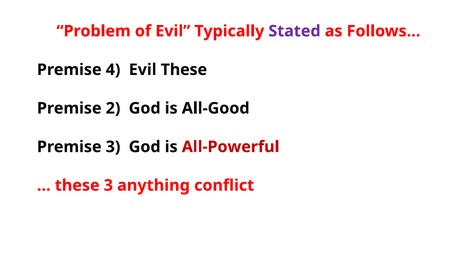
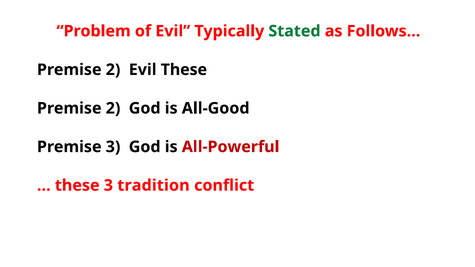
Stated colour: purple -> green (294, 31)
4: 4 -> 2 (113, 70)
anything: anything -> tradition (153, 186)
